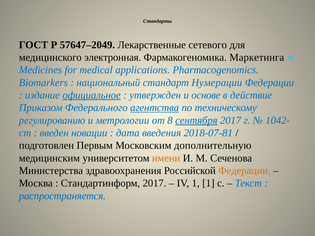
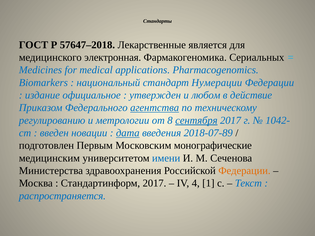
57647–2049: 57647–2049 -> 57647–2018 (87, 45)
сетевого: сетевого -> является (208, 45)
Маркетинга: Маркетинга -> Сериальных (257, 57)
официальное underline: present -> none (92, 95)
основе: основе -> любом (206, 95)
дата underline: none -> present (128, 133)
2018-07-81: 2018-07-81 -> 2018-07-89 (208, 133)
дополнительную: дополнительную -> монографические (213, 146)
имени colour: orange -> blue (166, 158)
IV 1: 1 -> 4 (196, 183)
